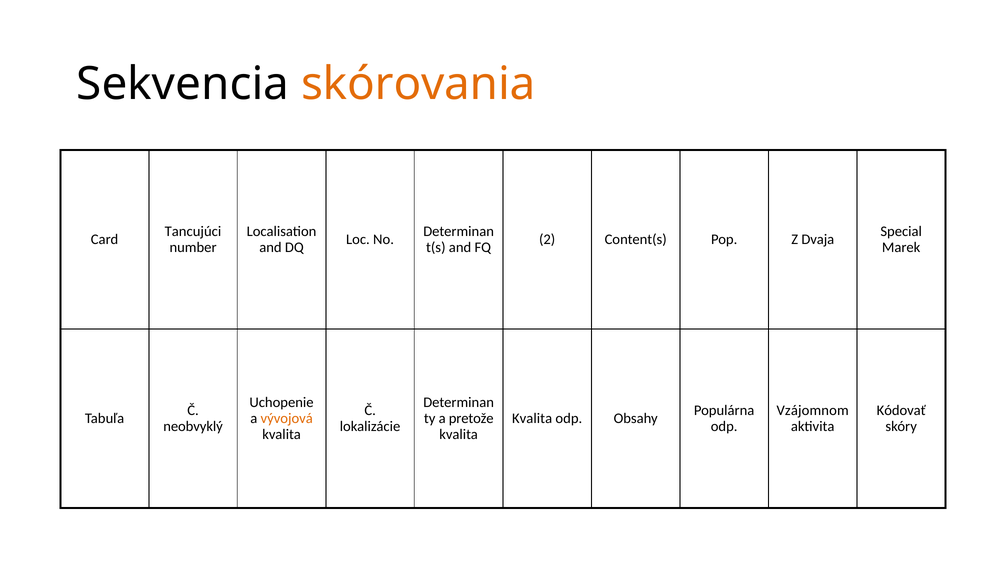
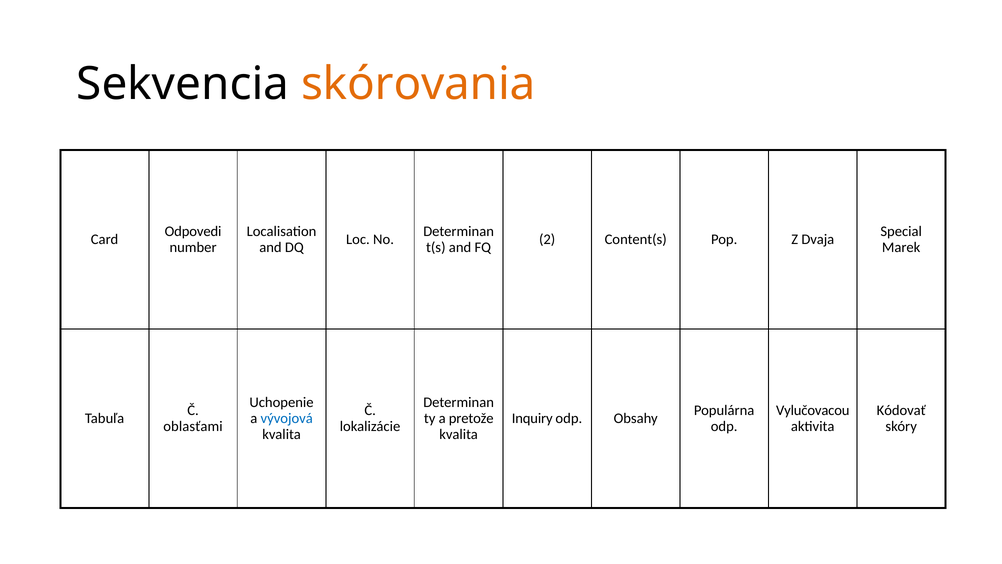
Tancujúci: Tancujúci -> Odpovedi (193, 231)
Vzájomnom: Vzájomnom -> Vylučovacou (813, 410)
vývojová colour: orange -> blue (287, 418)
Kvalita: Kvalita -> Inquiry (532, 418)
neobvyklý: neobvyklý -> oblasťami (193, 426)
